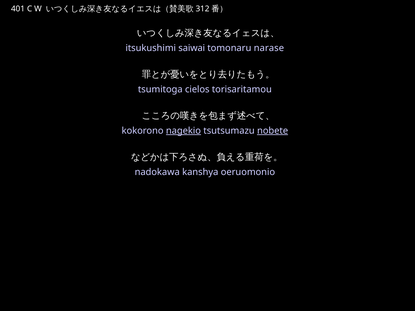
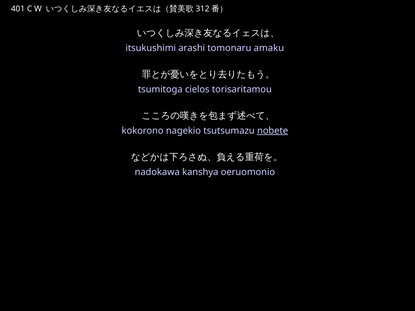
saiwai: saiwai -> arashi (192, 48)
narase: narase -> amaku (269, 48)
nagekio underline: present -> none (183, 131)
